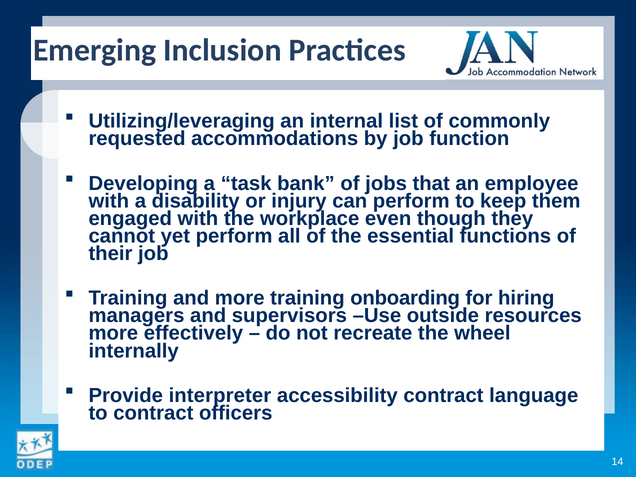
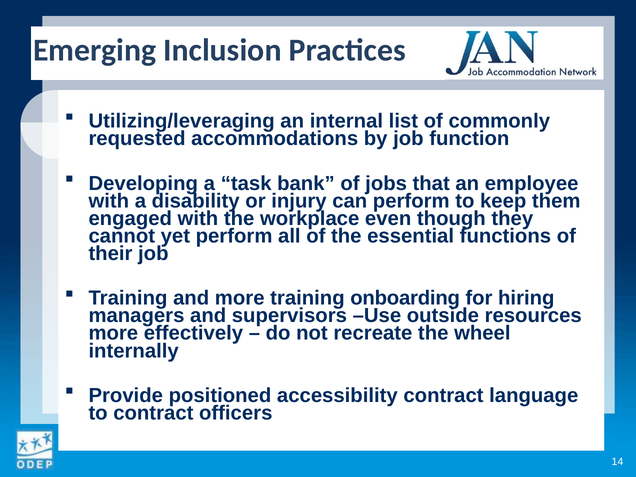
interpreter: interpreter -> positioned (220, 395)
